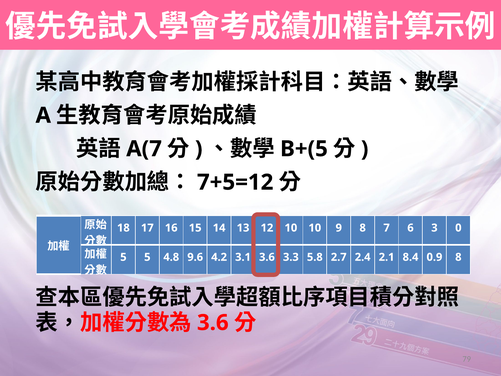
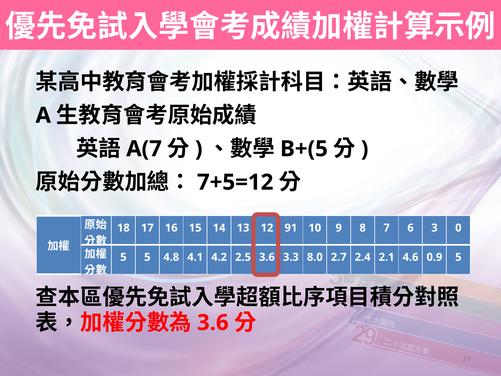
12 10: 10 -> 91 (291, 228)
9.6: 9.6 -> 4.1 (195, 257)
3.1: 3.1 -> 2.5 (243, 257)
5.8: 5.8 -> 8.0 (315, 257)
8.4: 8.4 -> 4.6 (411, 257)
0.9 8: 8 -> 5 (458, 257)
